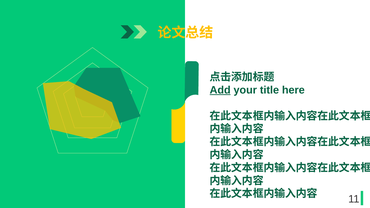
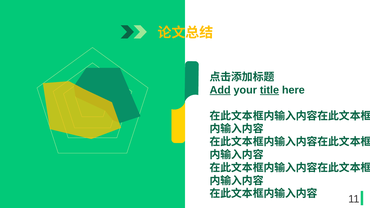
title underline: none -> present (269, 90)
